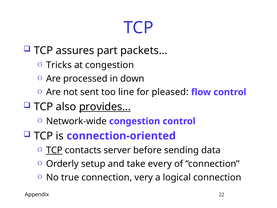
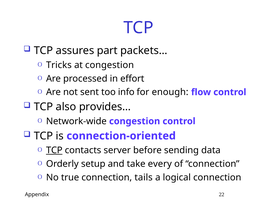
down: down -> effort (132, 78)
line: line -> info (126, 92)
pleased: pleased -> enough (170, 92)
provides… underline: present -> none (105, 107)
very: very -> tails (144, 177)
